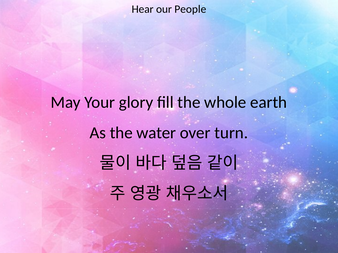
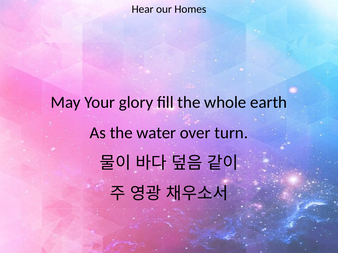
People: People -> Homes (190, 9)
